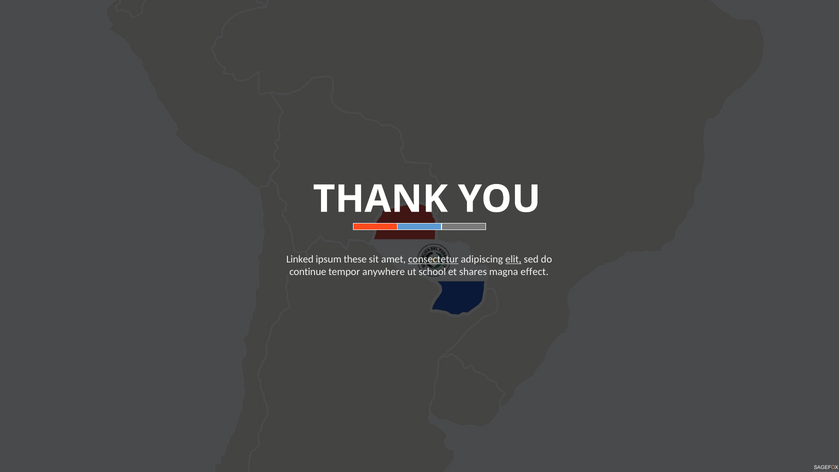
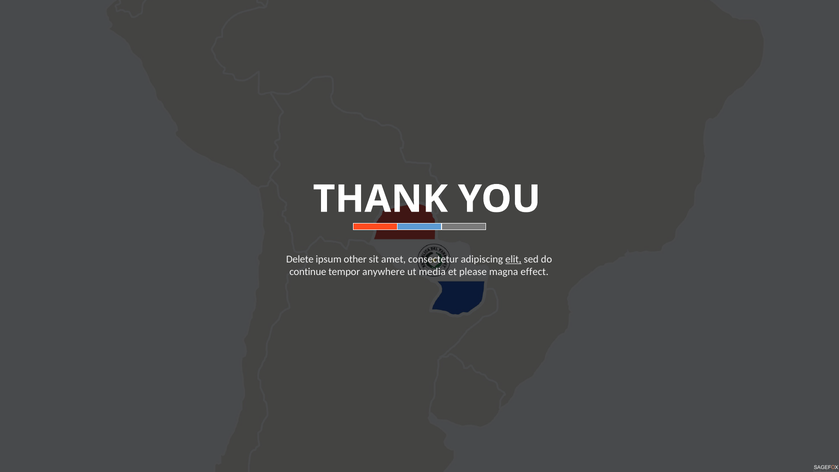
Linked: Linked -> Delete (300, 259)
these: these -> other (355, 259)
consectetur underline: present -> none (433, 259)
school: school -> media (432, 272)
shares: shares -> please (473, 272)
